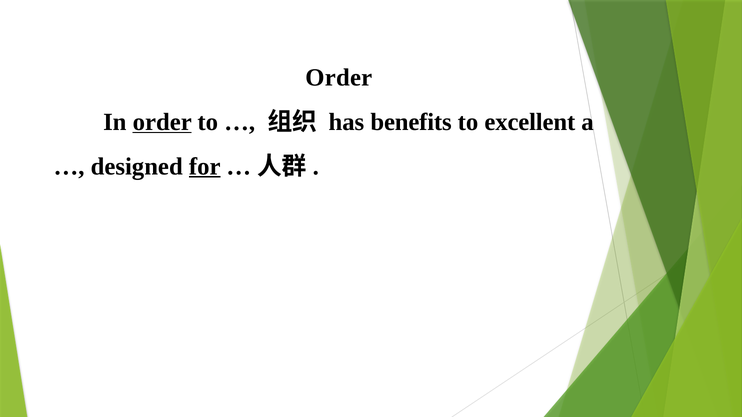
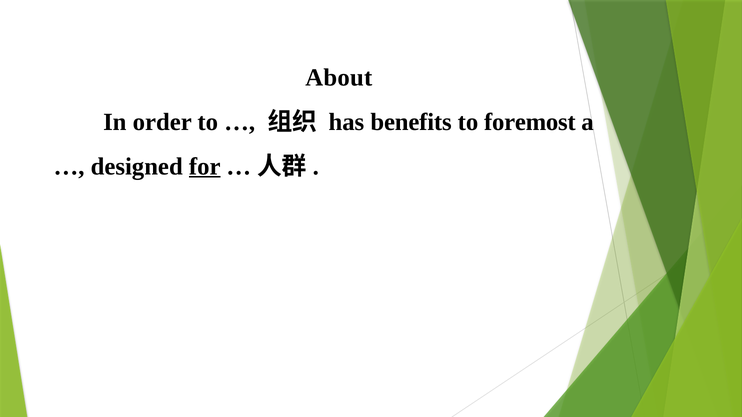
Order: Order -> About (339, 77)
order underline: present -> none (162, 122)
excellent: excellent -> foremost (530, 122)
